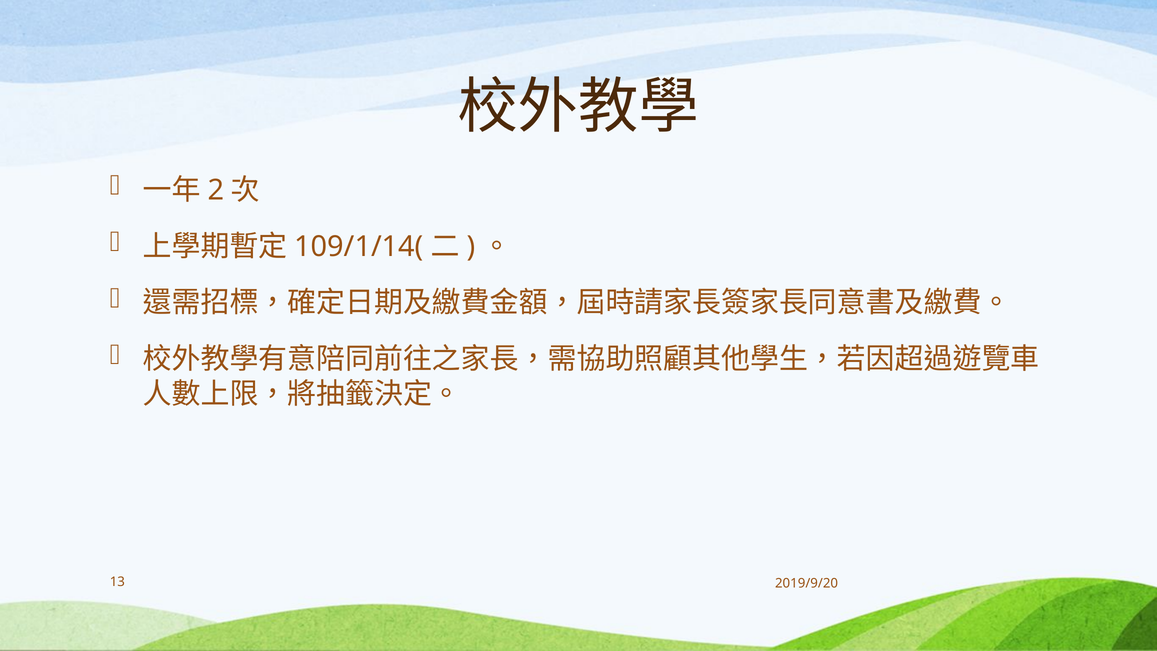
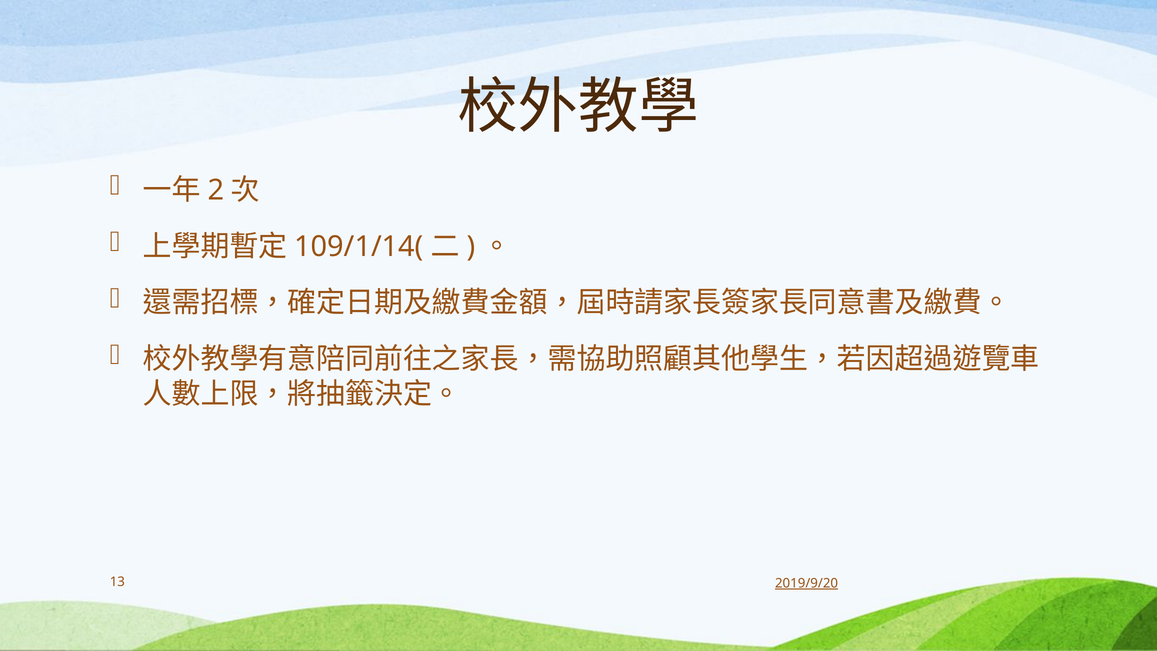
2019/9/20 underline: none -> present (807, 583)
